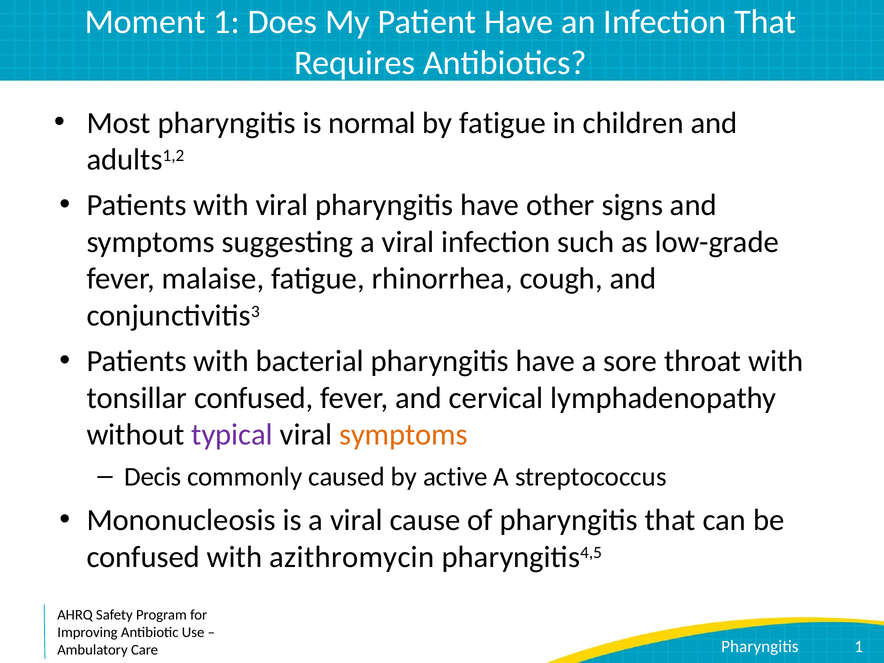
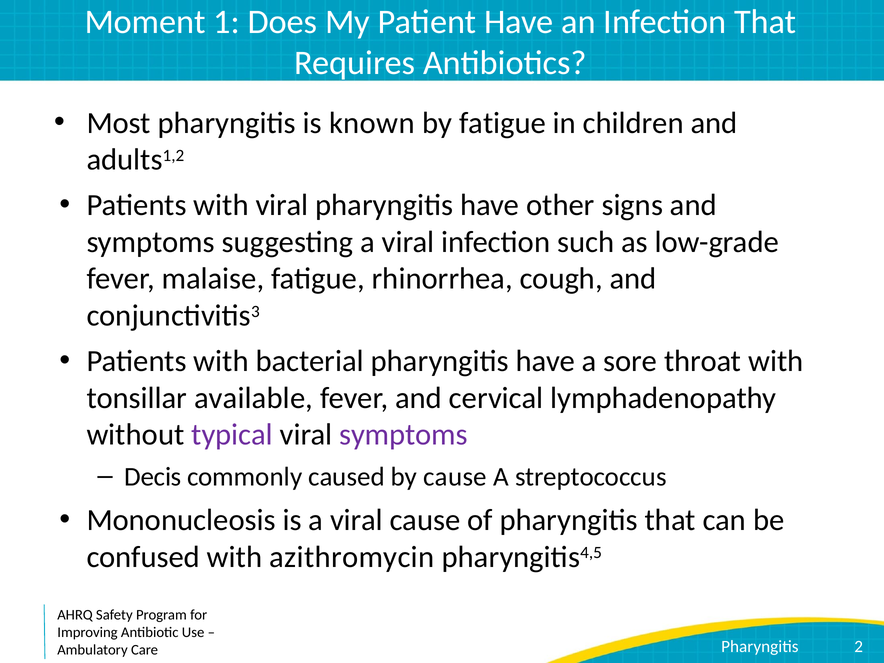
normal: normal -> known (372, 123)
tonsillar confused: confused -> available (254, 398)
symptoms colour: orange -> purple (404, 435)
by active: active -> cause (455, 477)
1: 1 -> 2 (859, 646)
